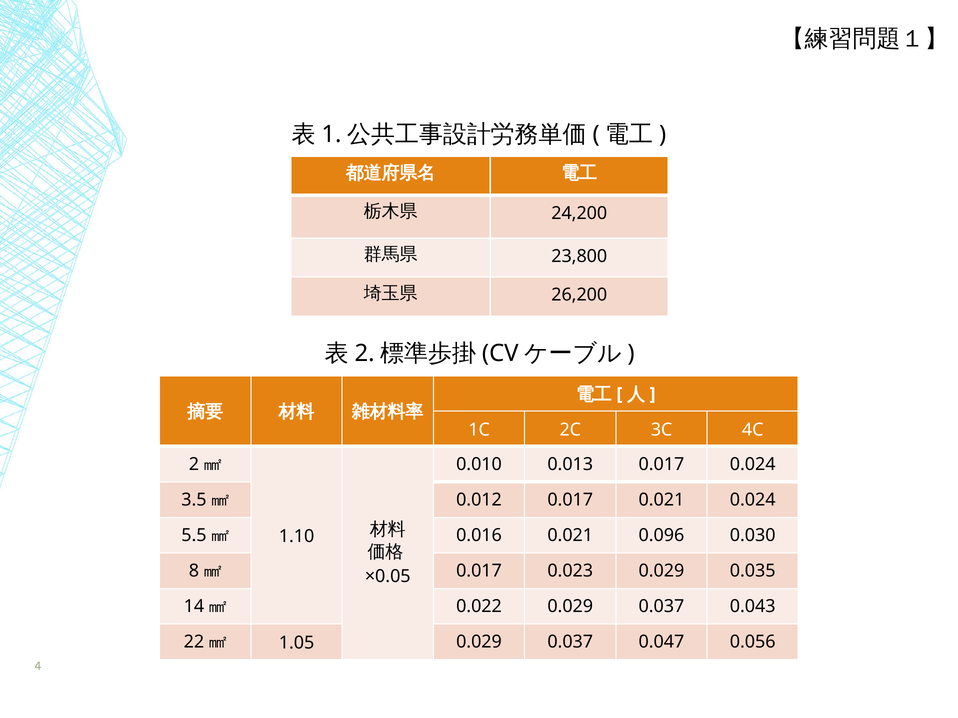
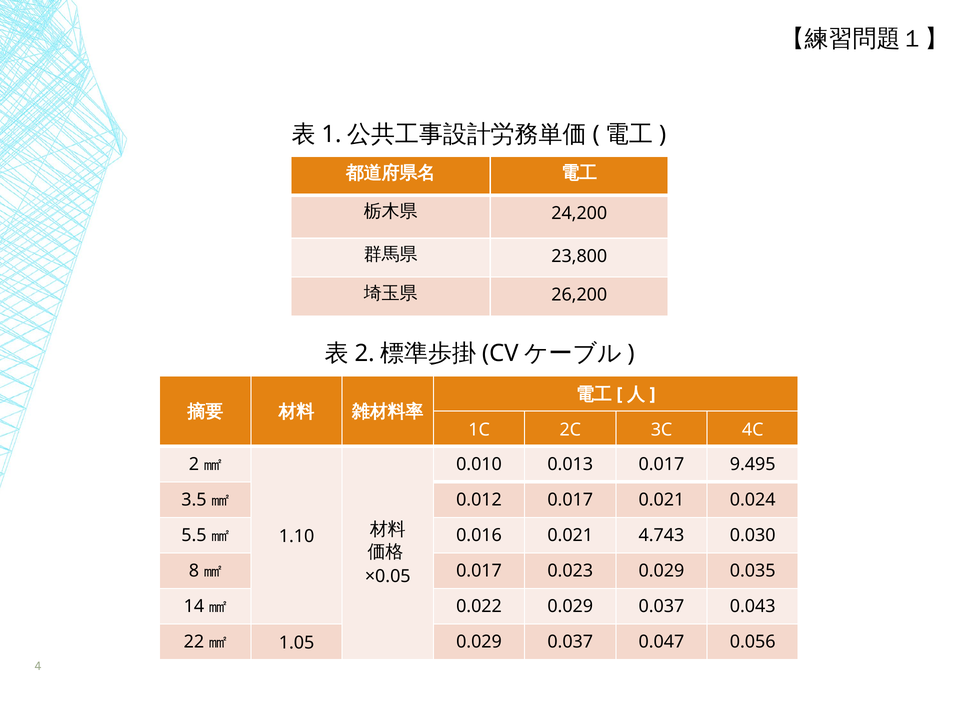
0.017 0.024: 0.024 -> 9.495 (753, 465)
0.096: 0.096 -> 4.743 (661, 536)
